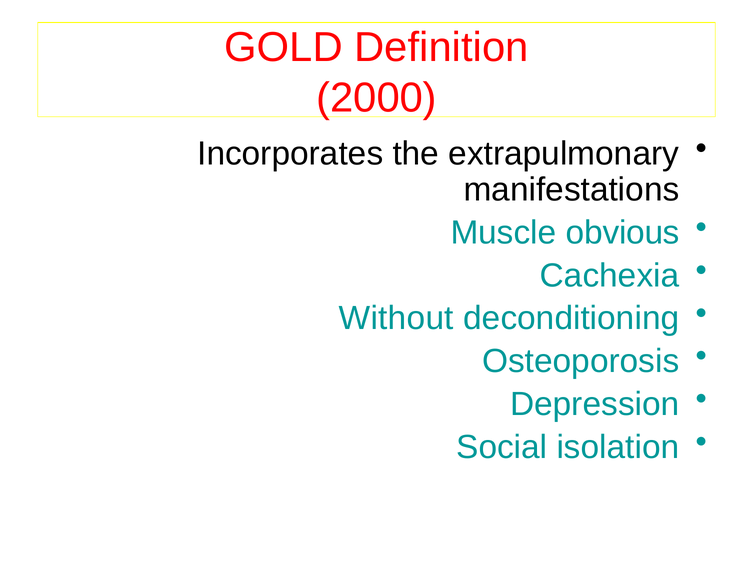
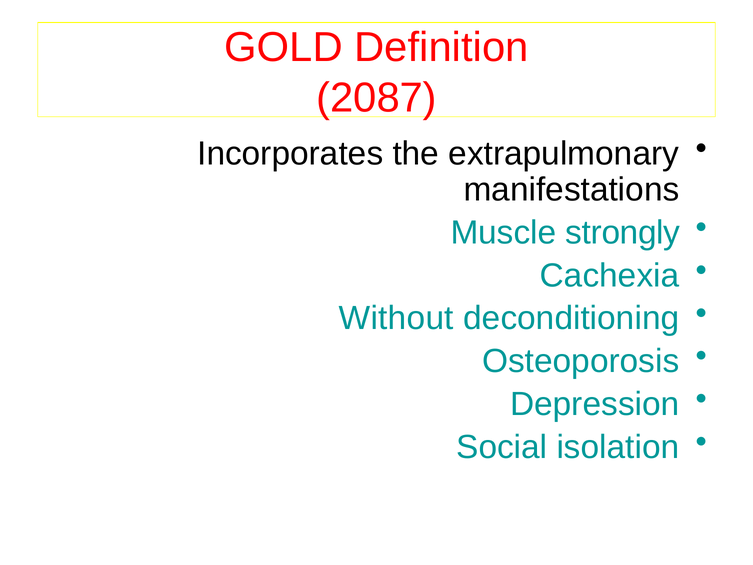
2000: 2000 -> 2087 (377, 98)
obvious: obvious -> strongly (623, 232)
